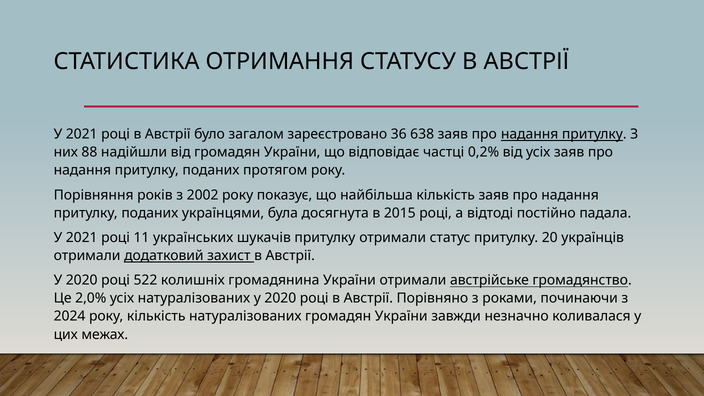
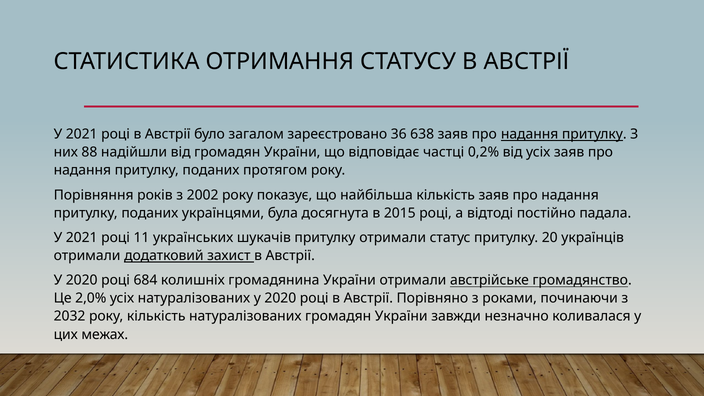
522: 522 -> 684 (145, 280)
2024: 2024 -> 2032 (70, 316)
